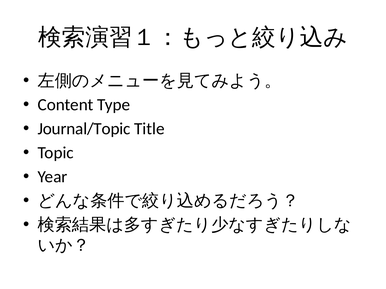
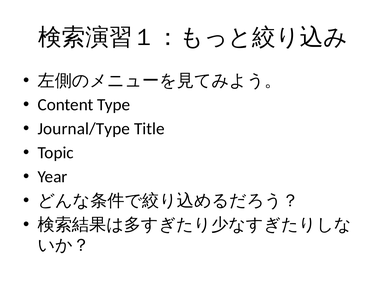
Journal/Topic: Journal/Topic -> Journal/Type (84, 129)
